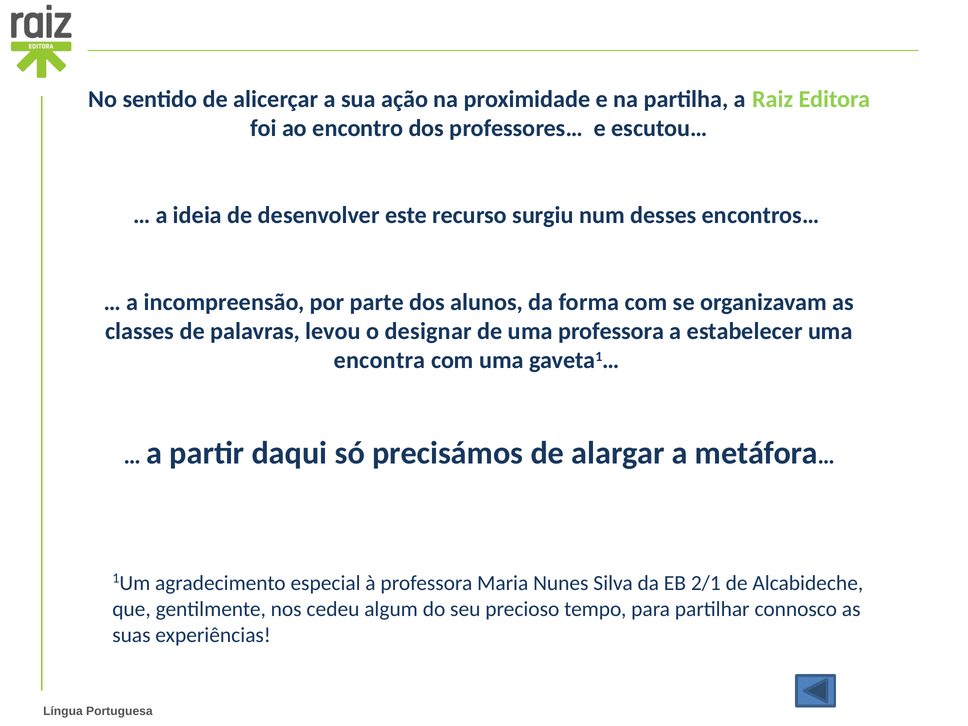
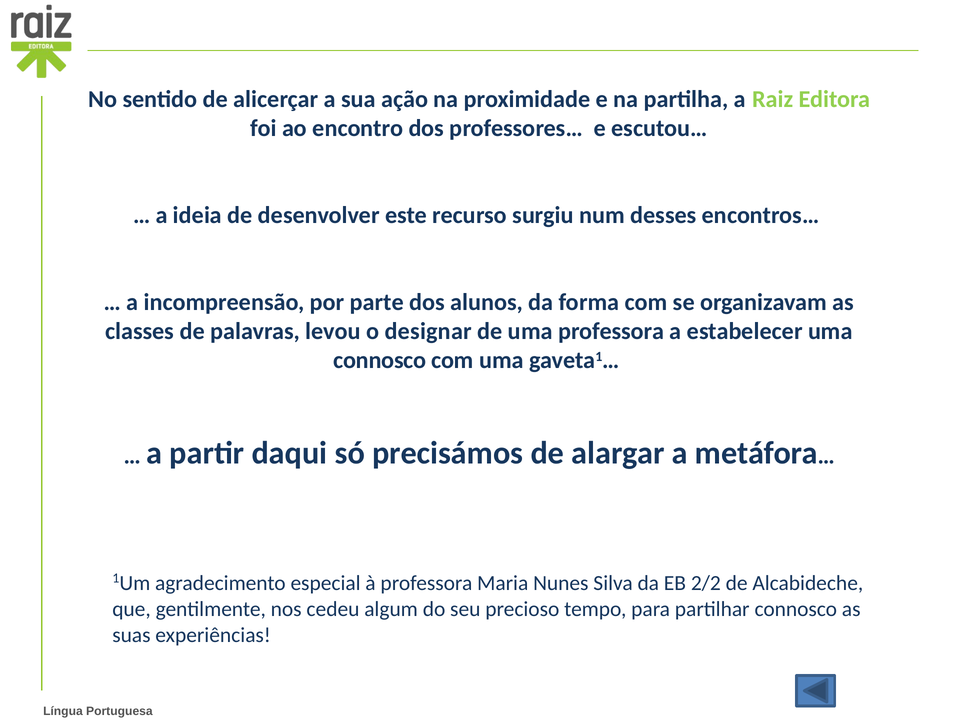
encontra: encontra -> connosco (380, 360)
2/1: 2/1 -> 2/2 (706, 583)
